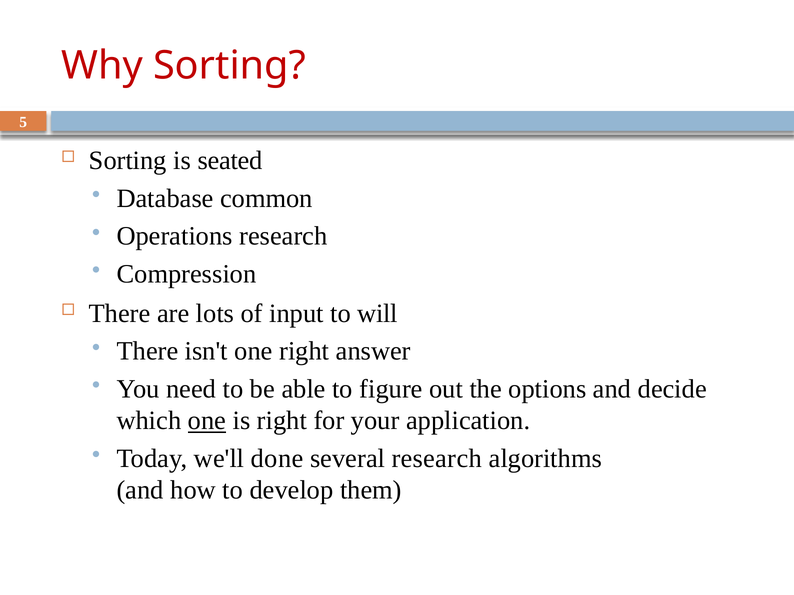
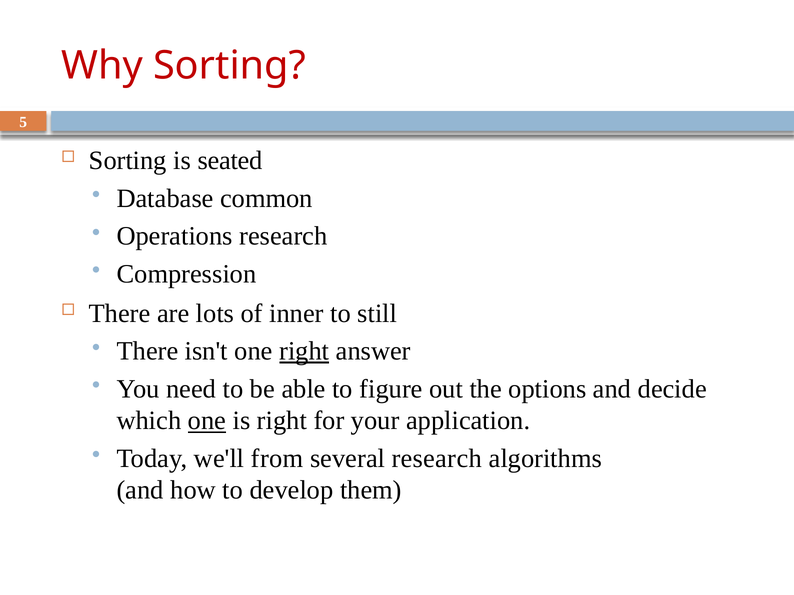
input: input -> inner (297, 314)
will: will -> still (377, 314)
right underline: none -> present (304, 351)
done: done -> from (277, 459)
